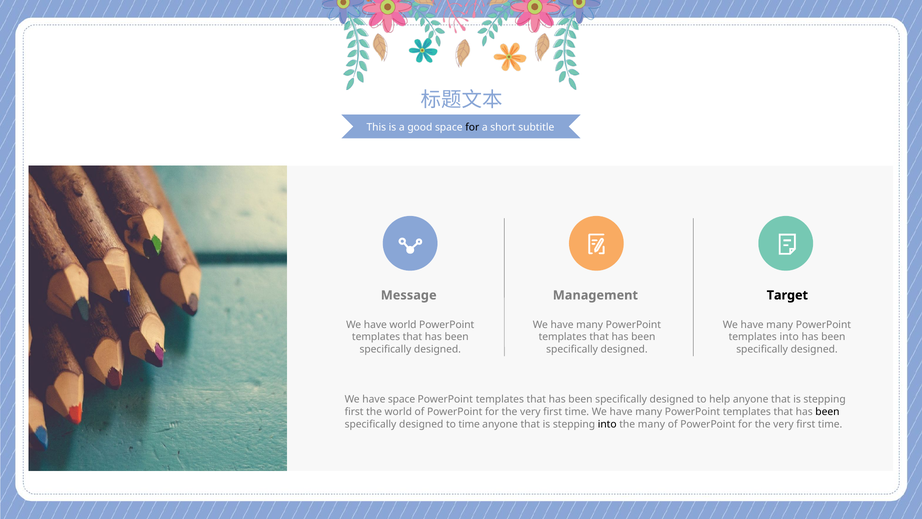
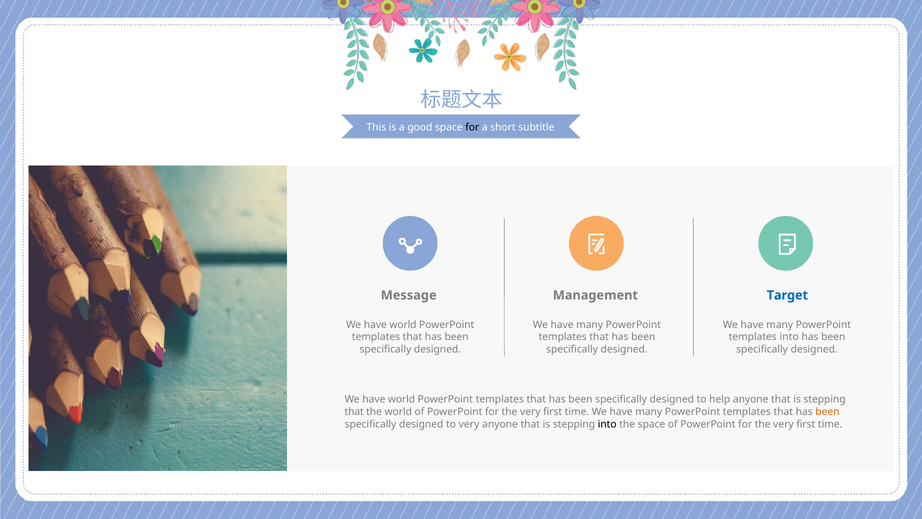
Target colour: black -> blue (787, 295)
space: space -> world (402, 399)
first: first -> that (354, 412)
been colour: black -> orange (827, 412)
to time: time -> very (469, 424)
the many: many -> space (652, 424)
